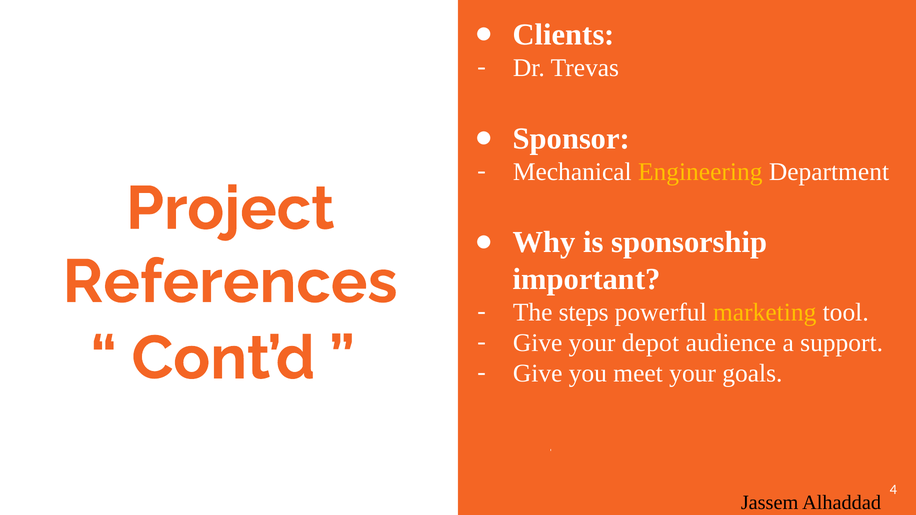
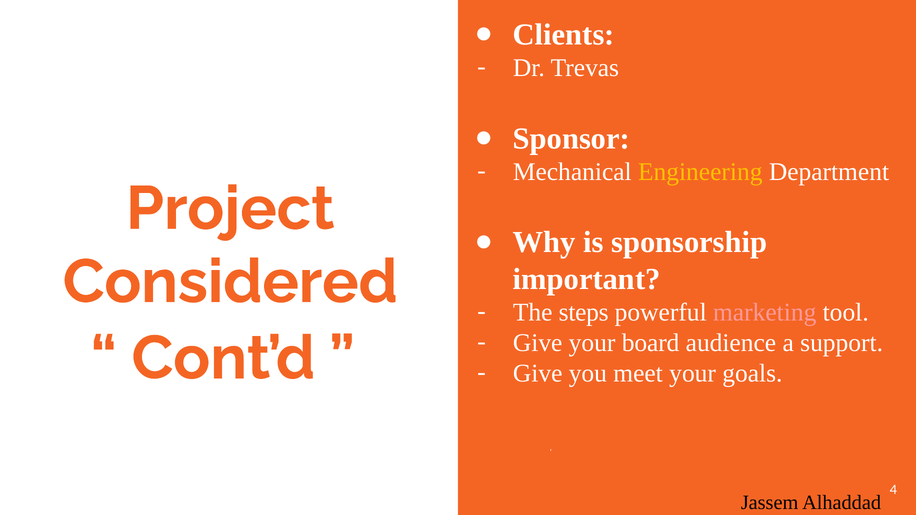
References: References -> Considered (230, 282)
marketing colour: yellow -> pink (765, 312)
depot: depot -> board (651, 343)
